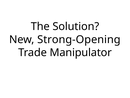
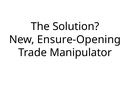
Strong-Opening: Strong-Opening -> Ensure-Opening (79, 39)
